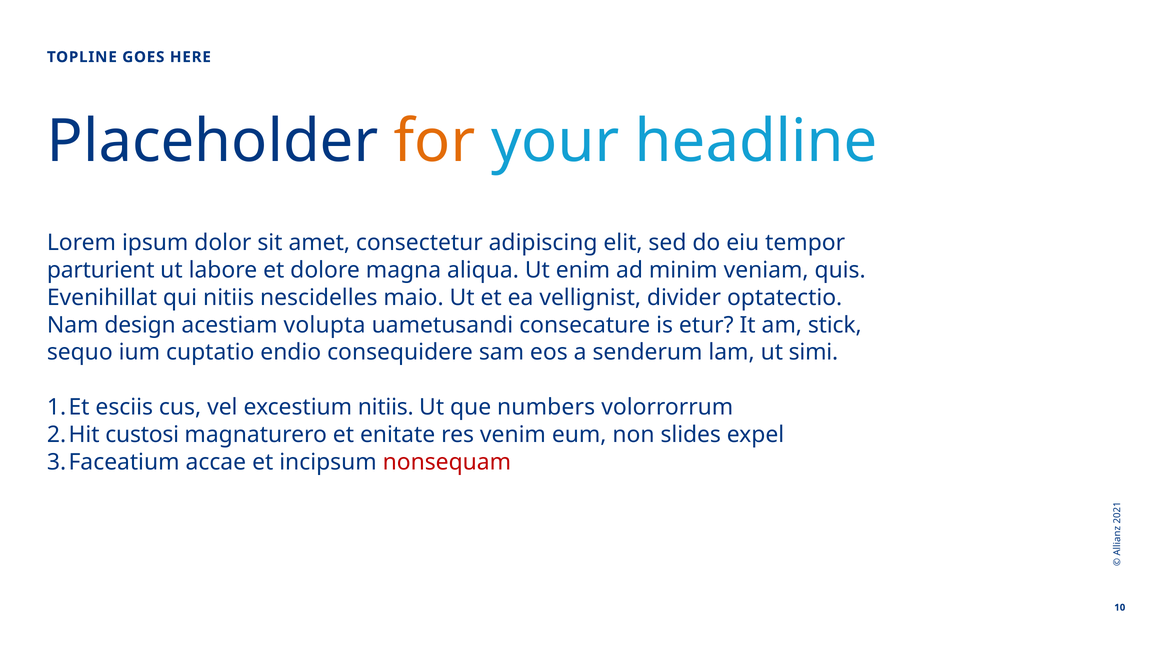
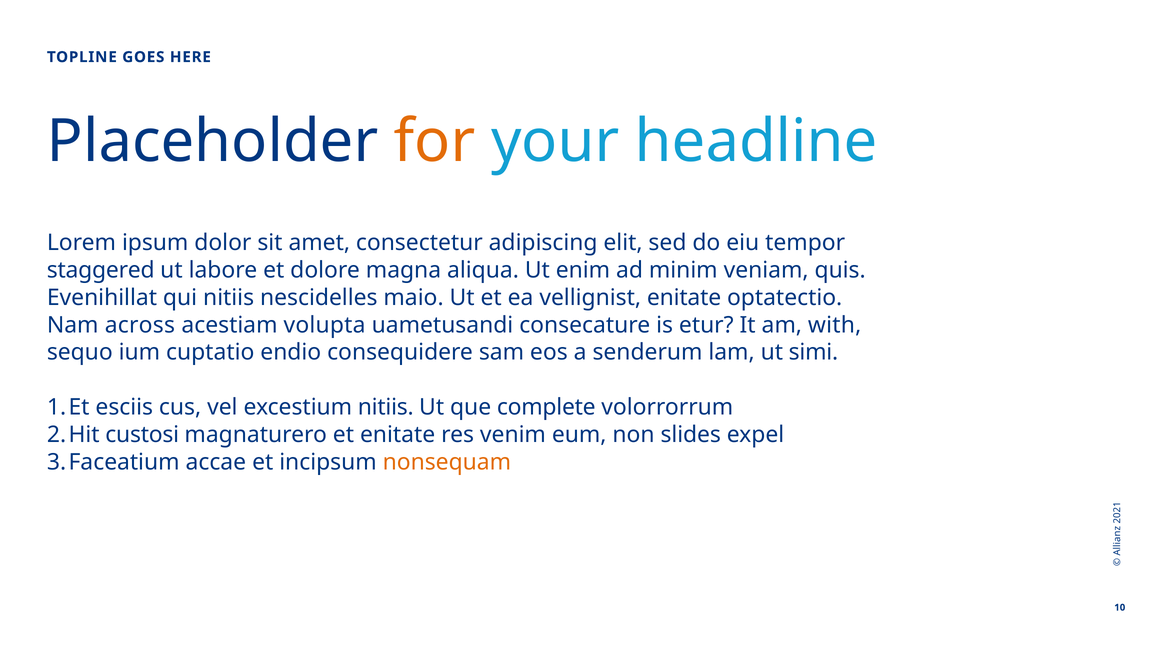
parturient: parturient -> staggered (101, 270)
vellignist divider: divider -> enitate (684, 298)
design: design -> across (140, 325)
stick: stick -> with (835, 325)
numbers: numbers -> complete (546, 407)
nonsequam colour: red -> orange (447, 462)
